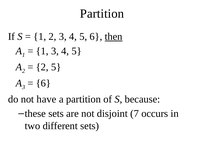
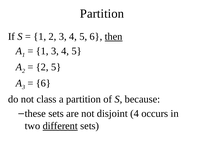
have: have -> class (47, 99)
disjoint 7: 7 -> 4 (135, 113)
different underline: none -> present (60, 126)
